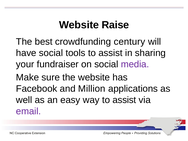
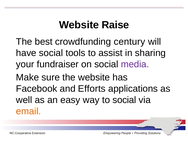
Million: Million -> Efforts (92, 89)
way to assist: assist -> social (124, 100)
email colour: purple -> orange (29, 111)
